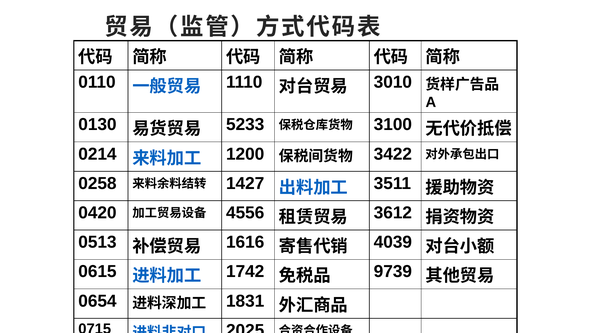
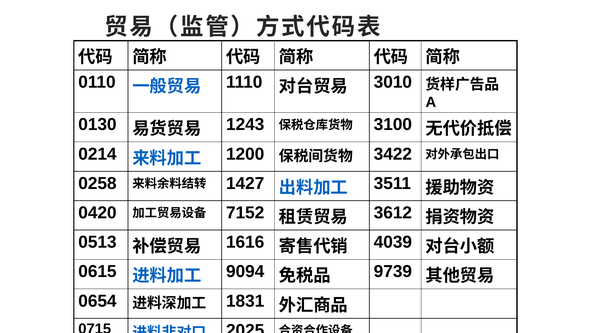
5233: 5233 -> 1243 (245, 124)
4556: 4556 -> 7152 (245, 212)
1742: 1742 -> 9094 (245, 271)
